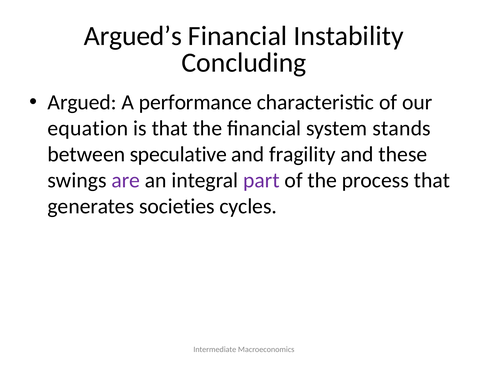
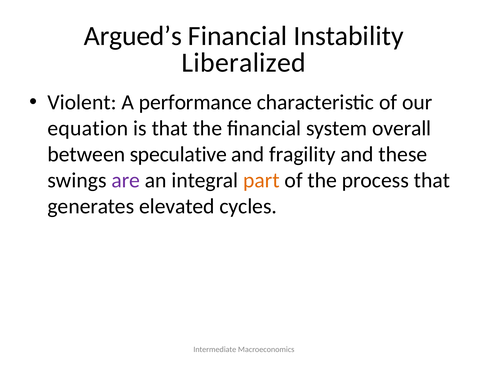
Concluding: Concluding -> Liberalized (244, 63)
Argued: Argued -> Violent (82, 102)
stands: stands -> overall (402, 128)
part colour: purple -> orange (261, 180)
societies: societies -> elevated (177, 207)
